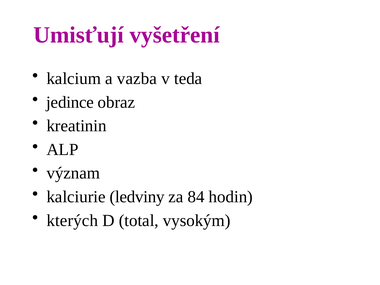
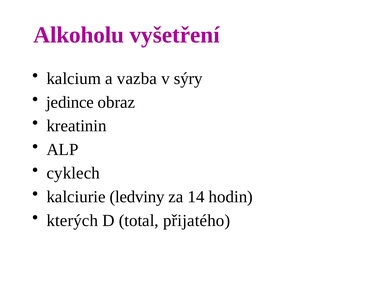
Umisťují: Umisťují -> Alkoholu (79, 35)
teda: teda -> sýry (188, 79)
význam: význam -> cyklech (73, 173)
84: 84 -> 14 (196, 197)
vysokým: vysokým -> přijatého (197, 220)
